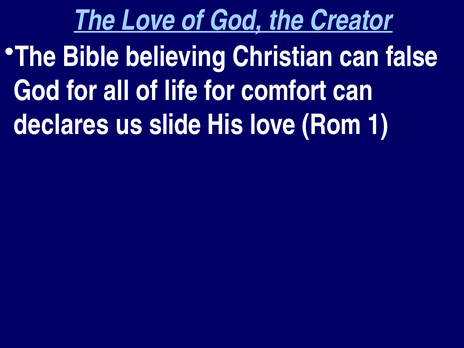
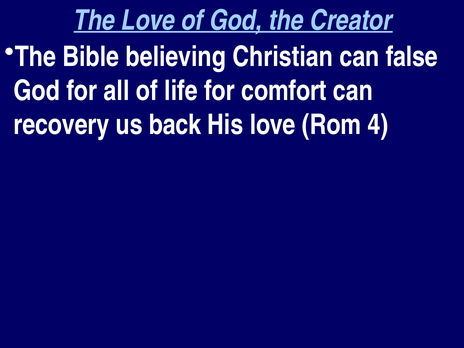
declares: declares -> recovery (61, 125)
slide: slide -> back (175, 125)
1: 1 -> 4 (378, 125)
